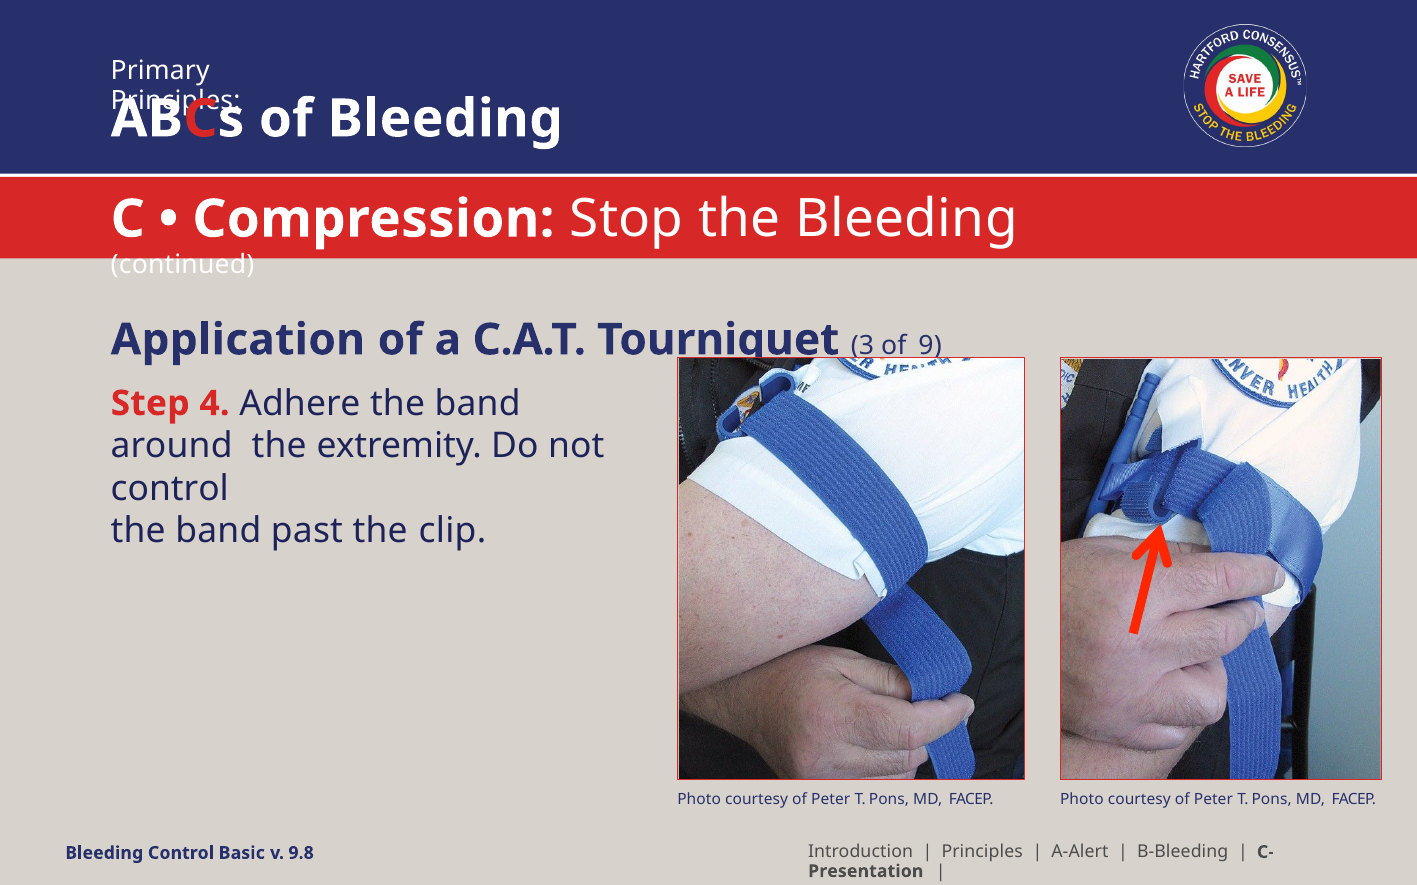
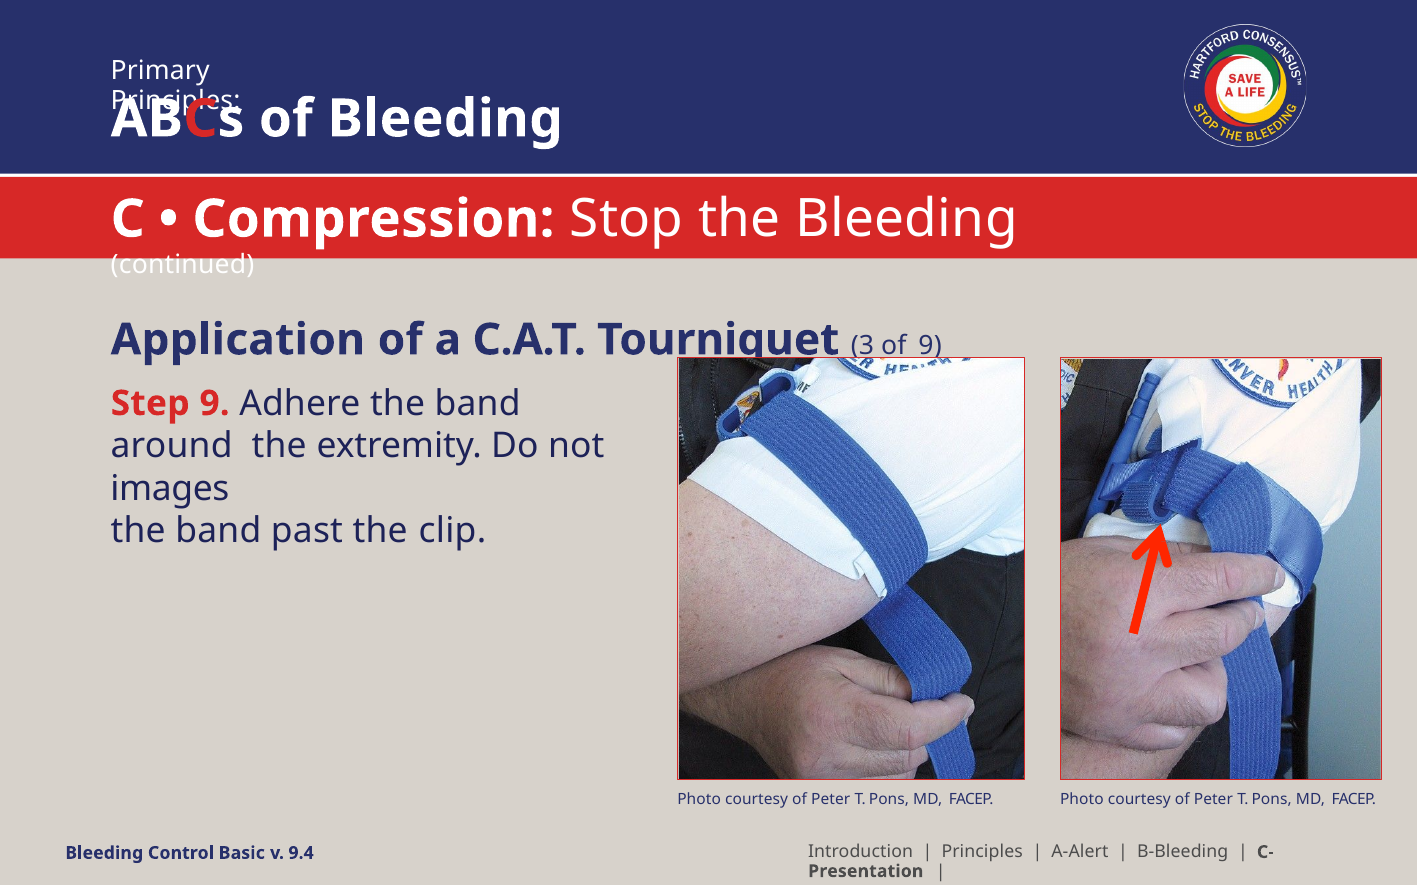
Step 4: 4 -> 9 (215, 404)
control: control -> images (170, 489)
9.8: 9.8 -> 9.4 (301, 854)
